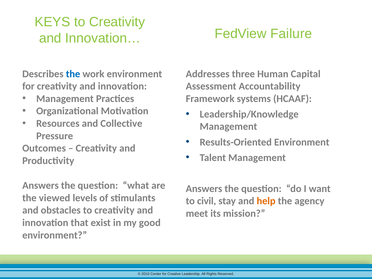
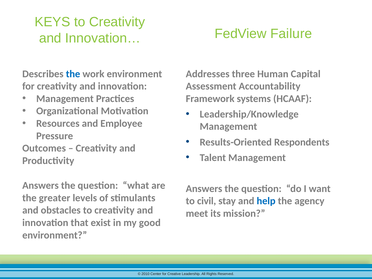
Collective: Collective -> Employee (121, 123)
Results-Oriented Environment: Environment -> Respondents (302, 142)
viewed: viewed -> greater (55, 198)
help colour: orange -> blue (266, 201)
